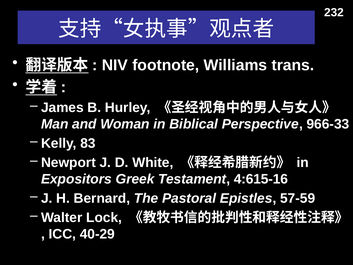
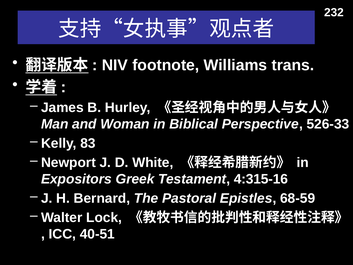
966-33: 966-33 -> 526-33 (328, 124)
4:615-16: 4:615-16 -> 4:315-16 (261, 179)
57-59: 57-59 -> 68-59 (298, 198)
40-29: 40-29 -> 40-51 (97, 234)
